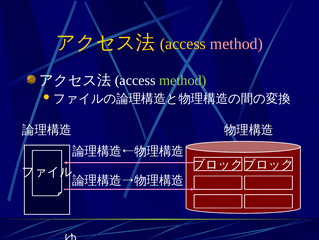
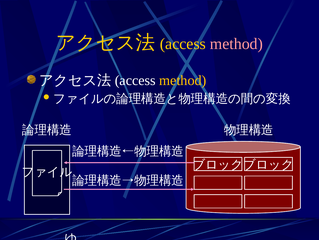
method colour: light green -> yellow (183, 80)
